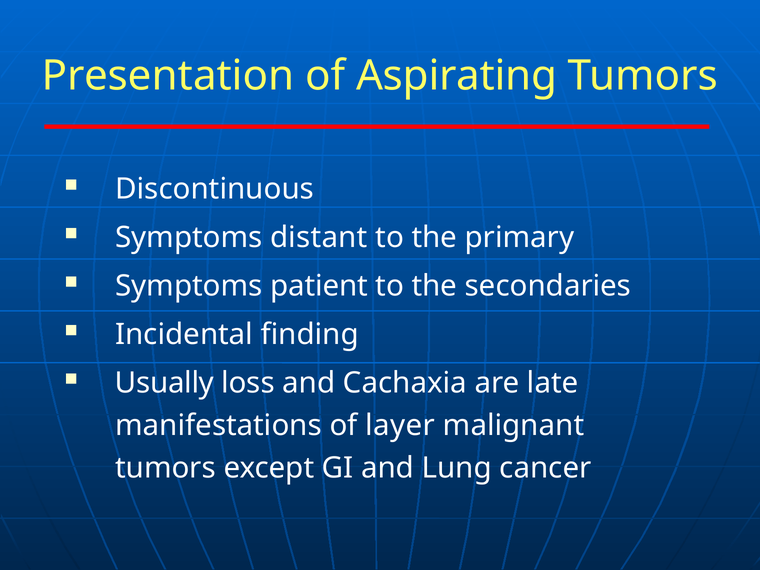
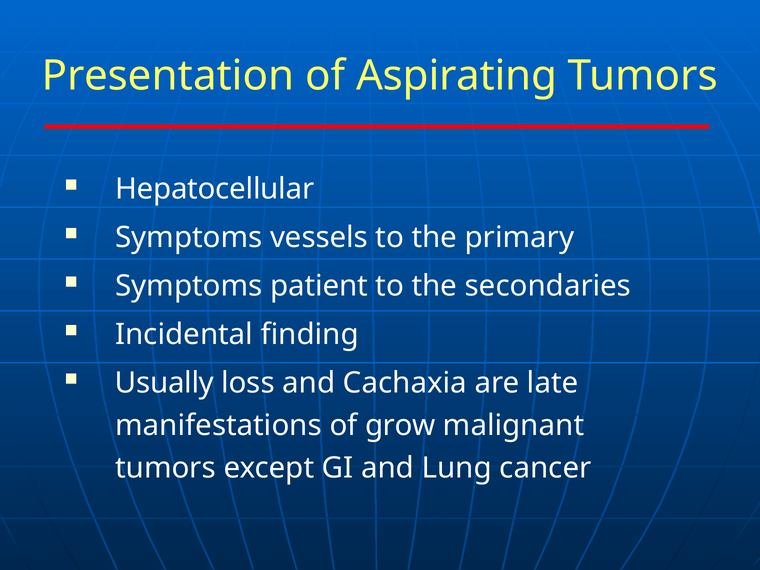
Discontinuous: Discontinuous -> Hepatocellular (215, 189)
distant: distant -> vessels (319, 238)
layer: layer -> grow (400, 426)
